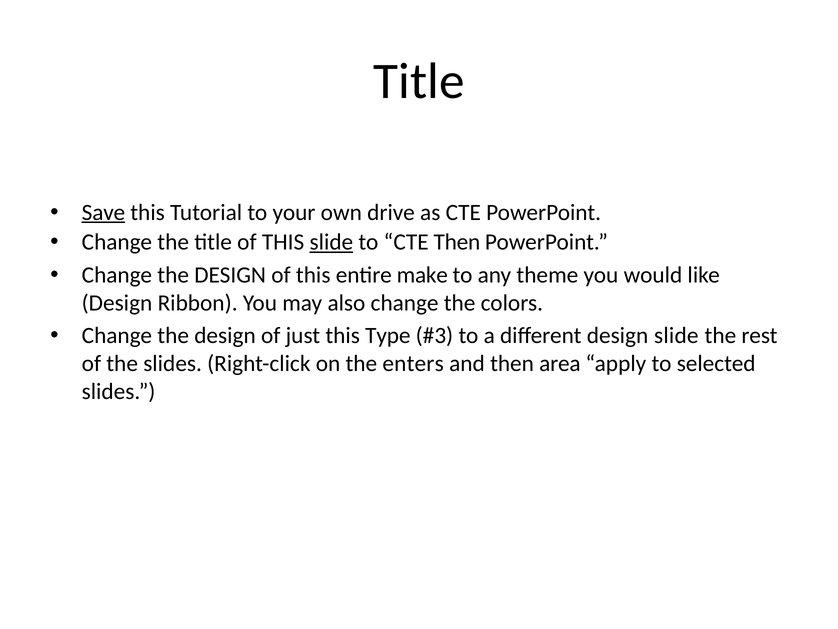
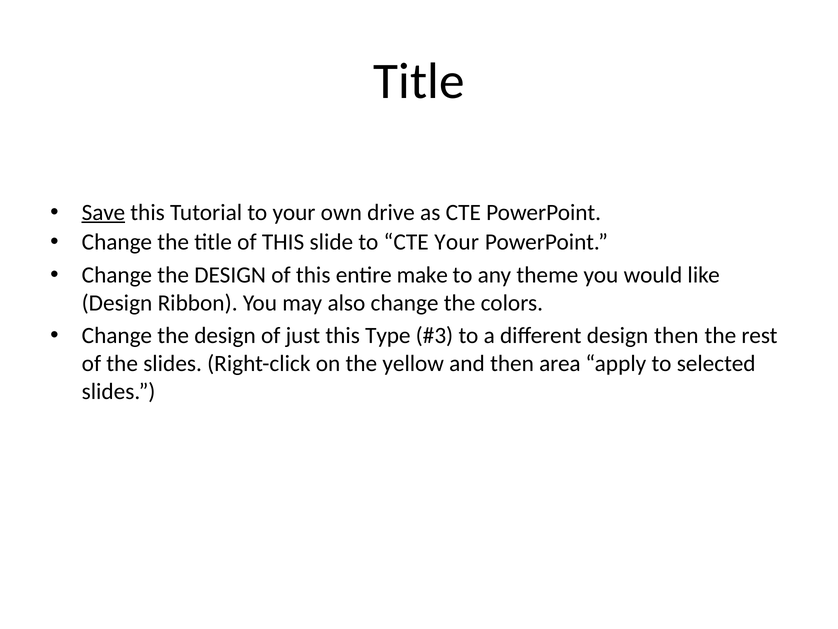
slide underline: present -> none (331, 242)
CTE Then: Then -> Your (457, 242)
design slide: slide -> then (676, 335)
enters: enters -> yellow (413, 363)
